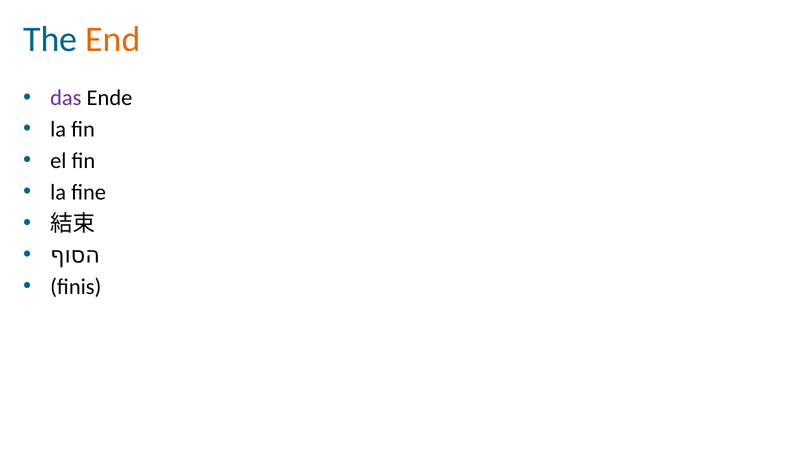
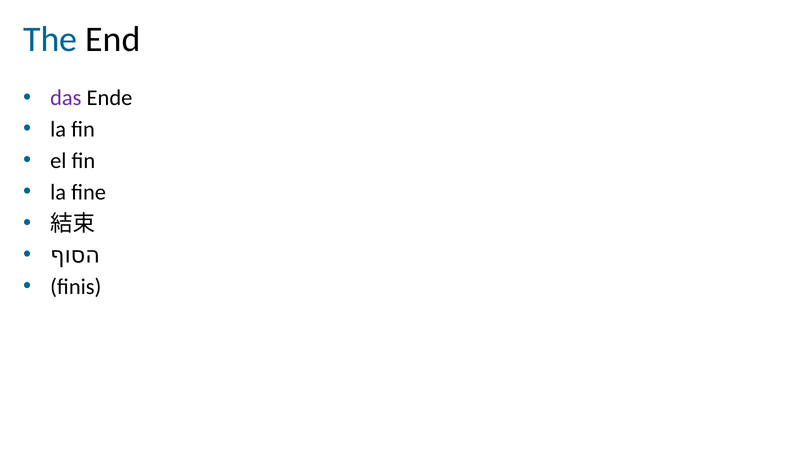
End colour: orange -> black (113, 39)
